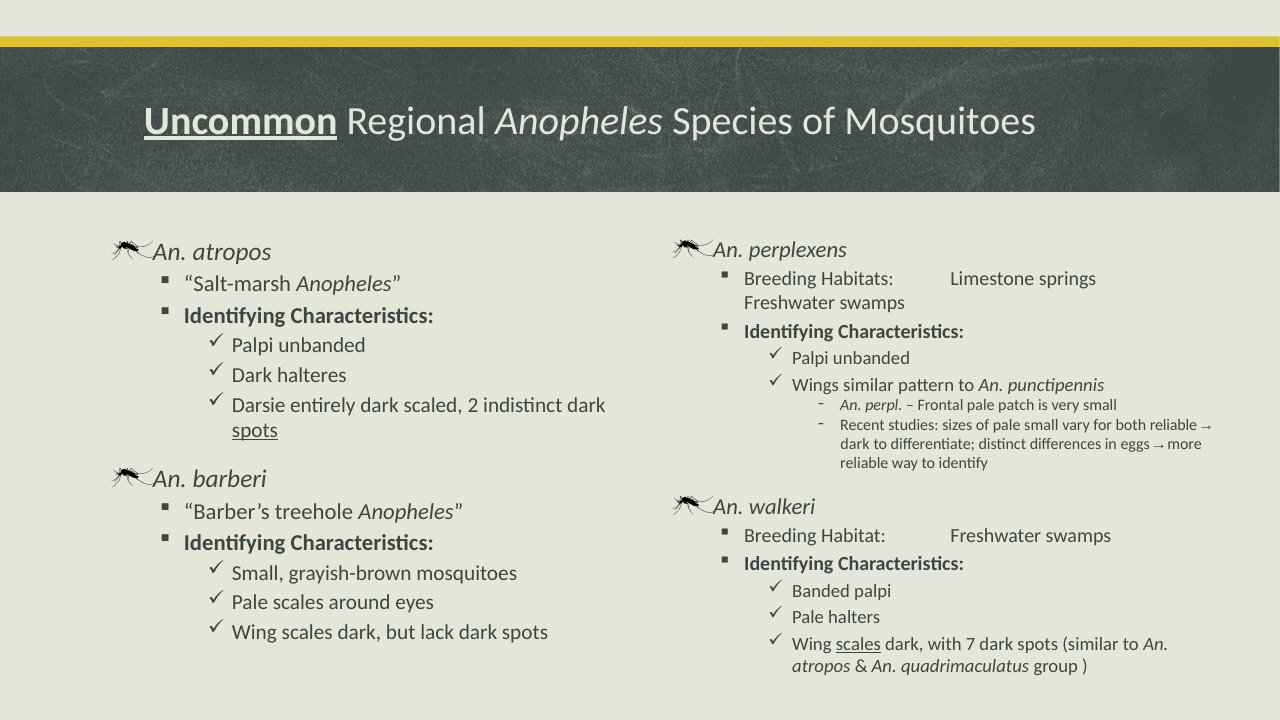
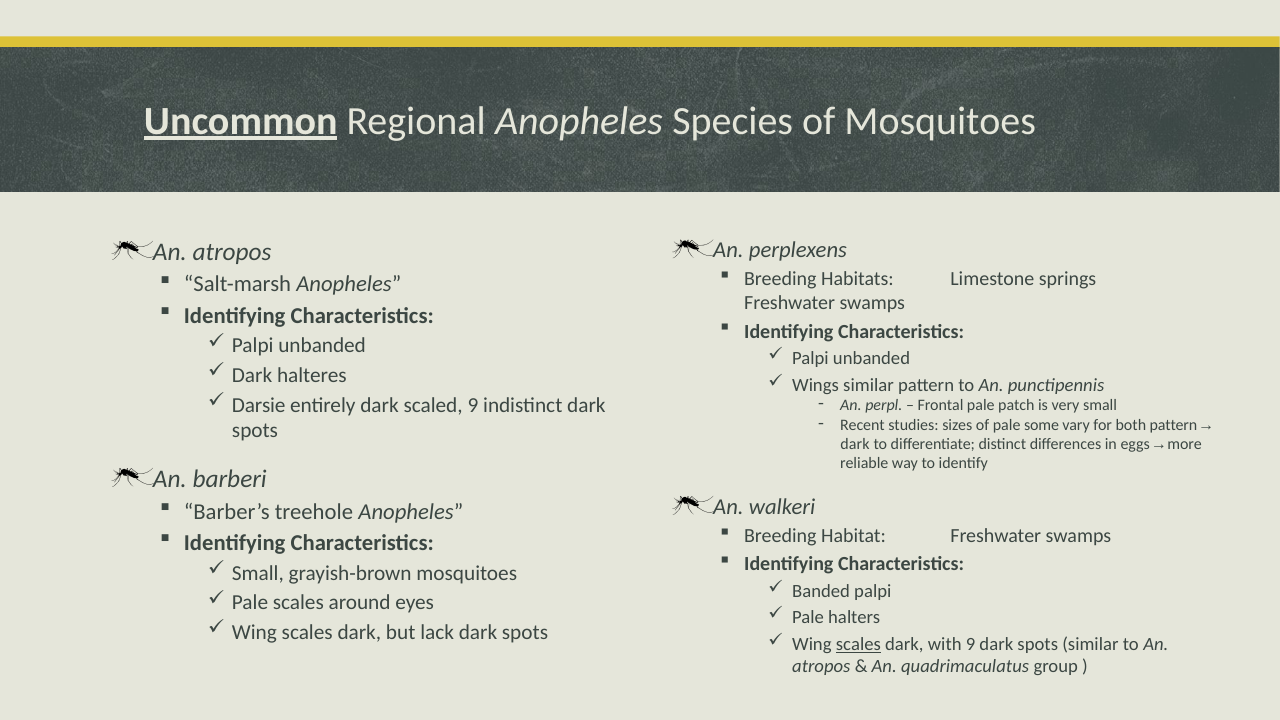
scaled 2: 2 -> 9 (473, 405)
pale small: small -> some (1042, 425)
both reliable: reliable -> pattern (1173, 425)
spots underline: present -> none (255, 431)
with 7: 7 -> 9 (971, 644)
